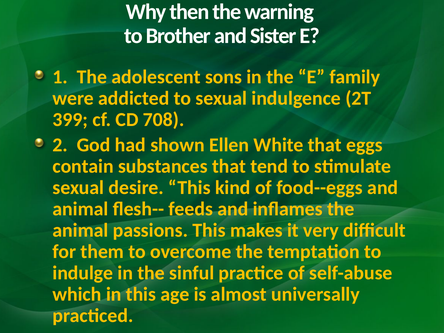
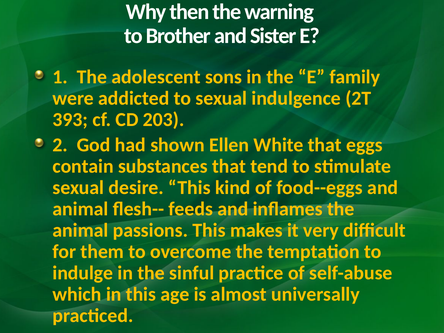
399: 399 -> 393 (70, 120)
708: 708 -> 203 (164, 120)
